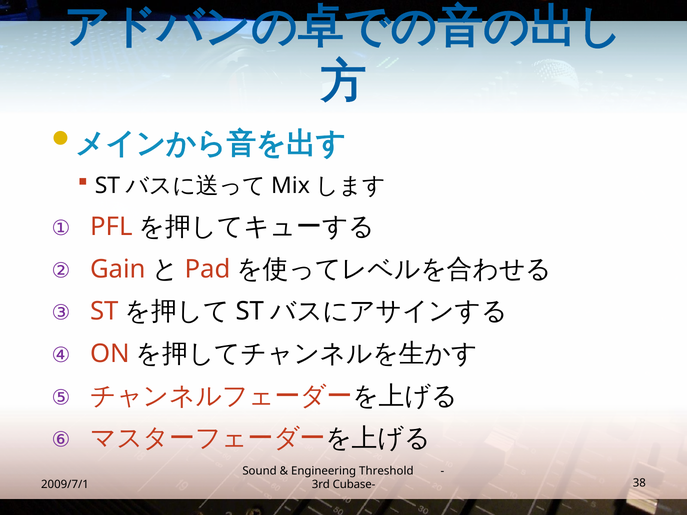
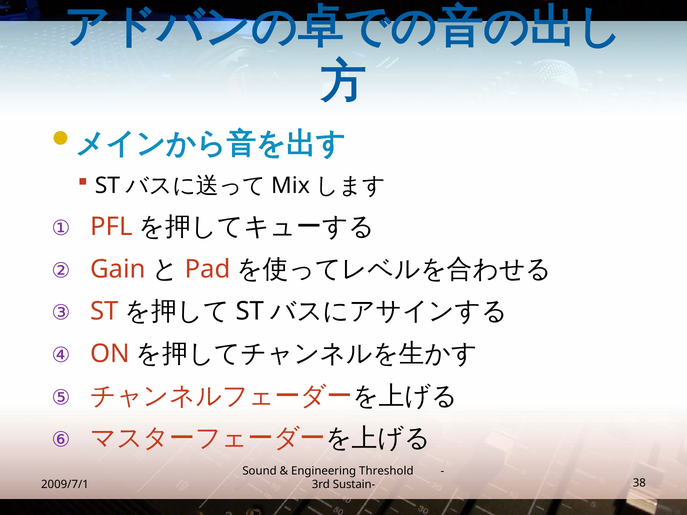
Cubase-: Cubase- -> Sustain- (354, 485)
